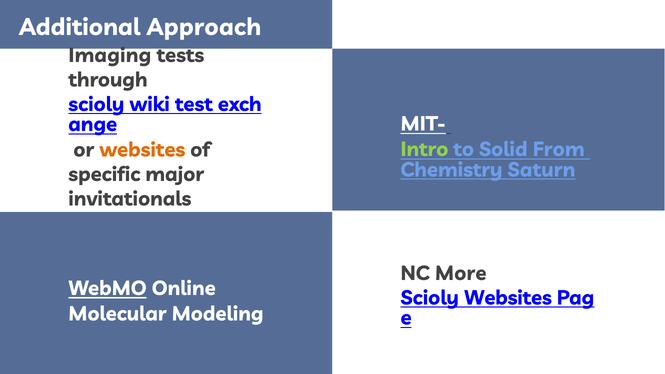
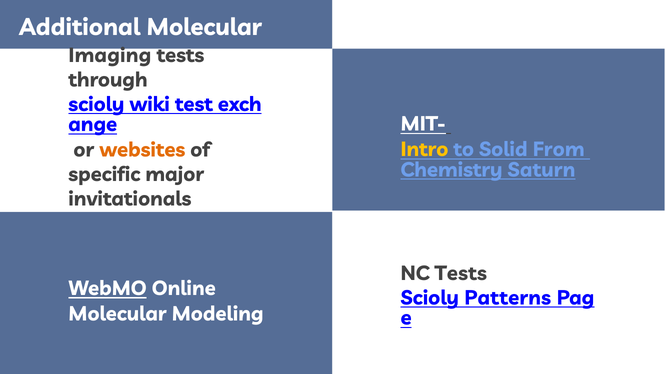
Additional Approach: Approach -> Molecular (204, 28)
Intro colour: light green -> yellow (425, 150)
NC More: More -> Tests (461, 274)
Scioly Websites: Websites -> Patterns (508, 298)
